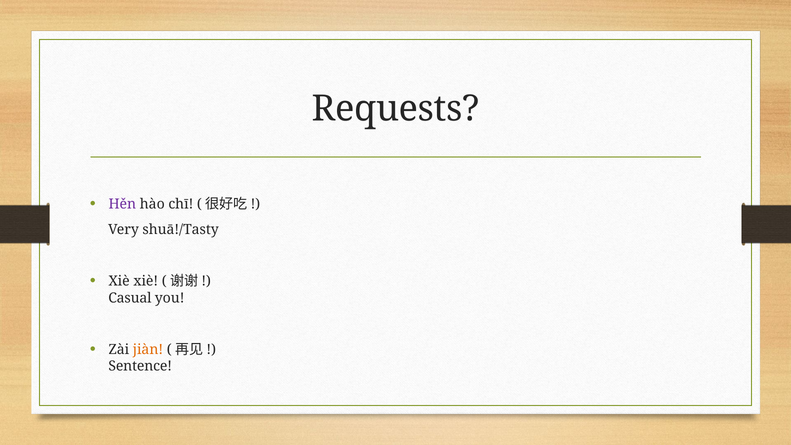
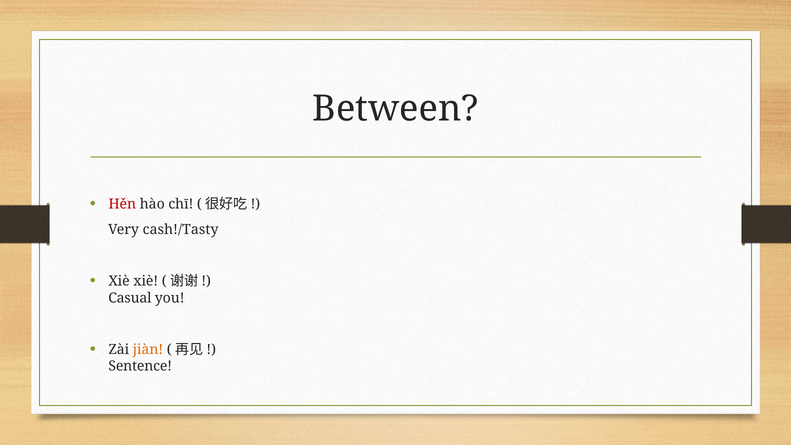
Requests: Requests -> Between (395, 109)
Hěn colour: purple -> red (122, 204)
shuā!/Tasty: shuā!/Tasty -> cash!/Tasty (181, 230)
